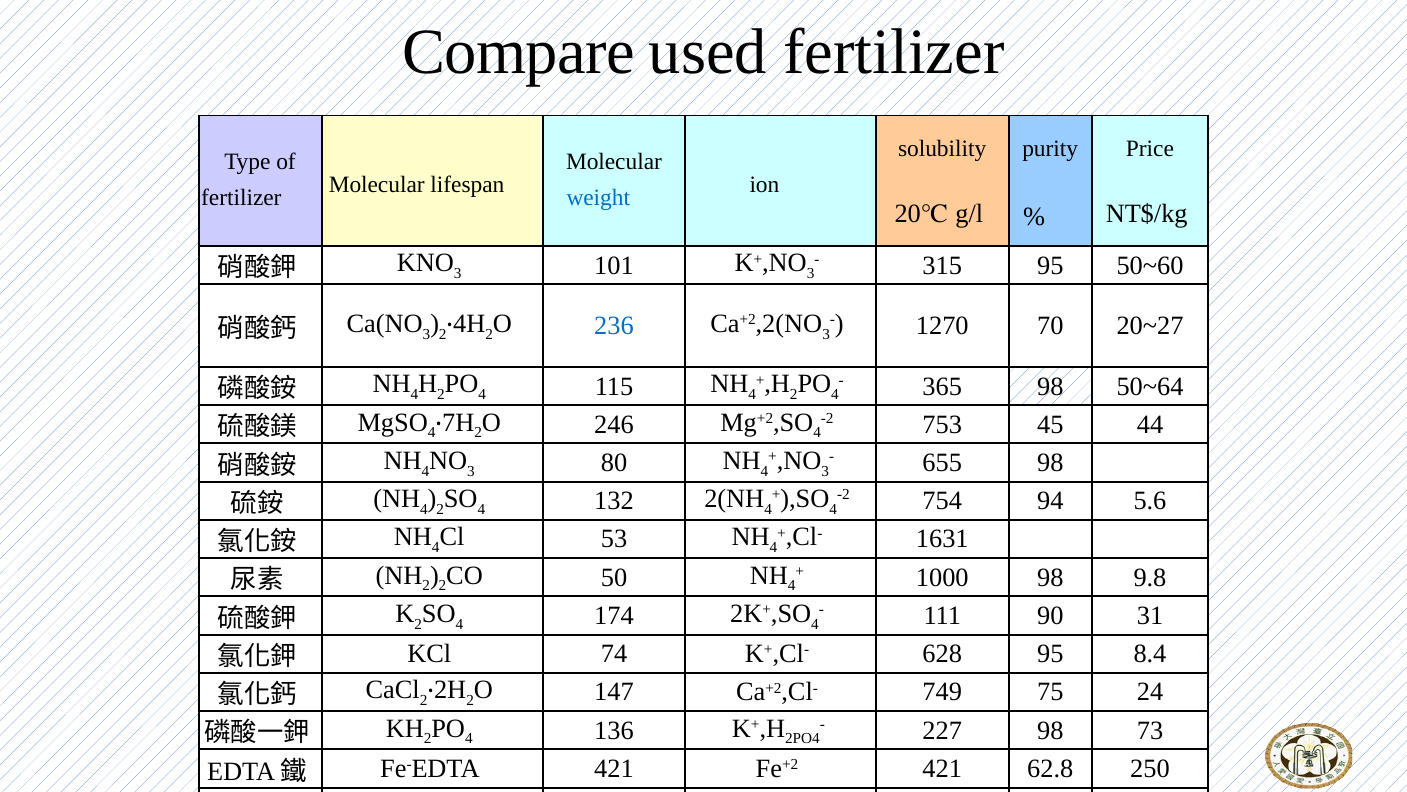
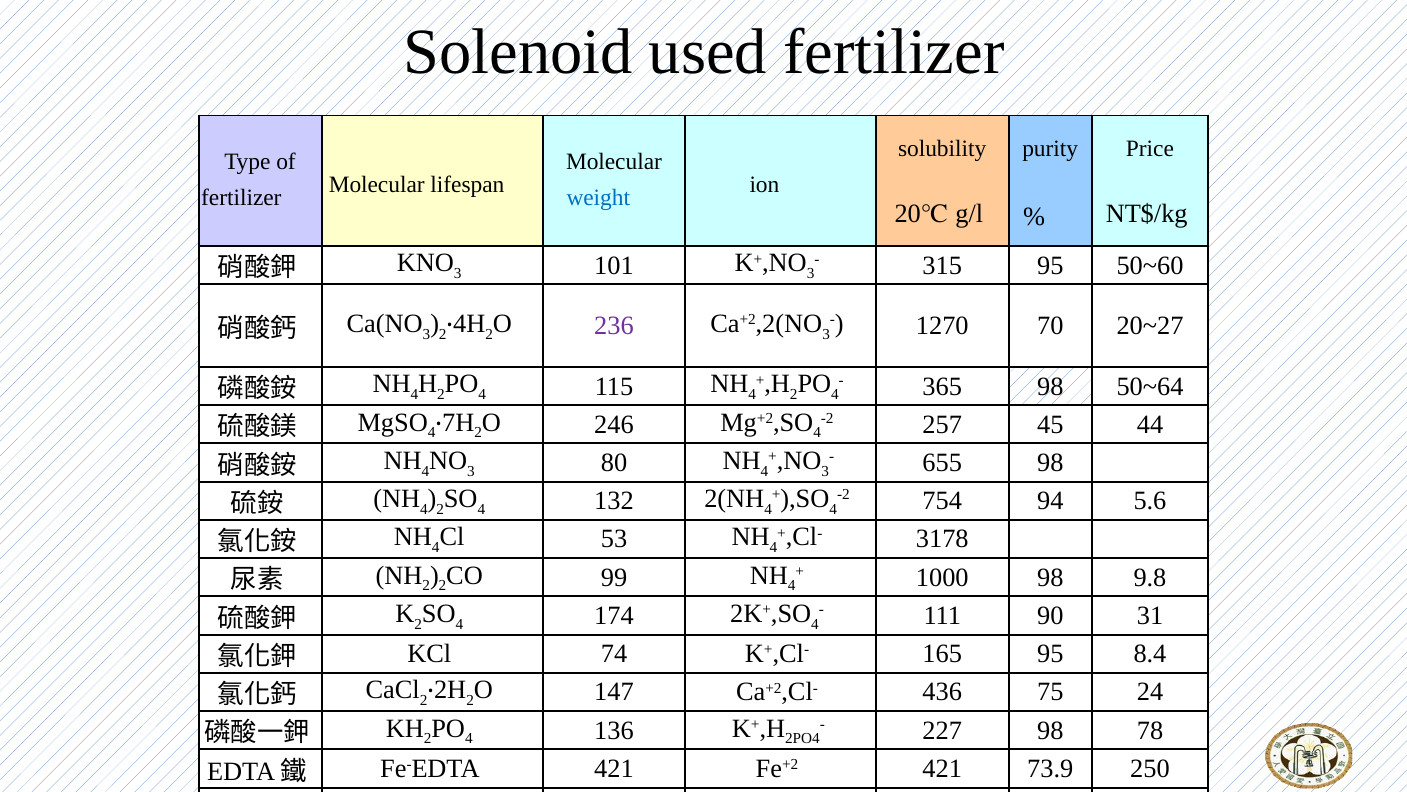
Compare: Compare -> Solenoid (518, 52)
236 colour: blue -> purple (614, 326)
753: 753 -> 257 (942, 424)
1631: 1631 -> 3178 (942, 539)
50: 50 -> 99 (614, 577)
628: 628 -> 165 (942, 654)
749: 749 -> 436 (942, 692)
73: 73 -> 78 (1150, 730)
62.8: 62.8 -> 73.9 (1050, 768)
